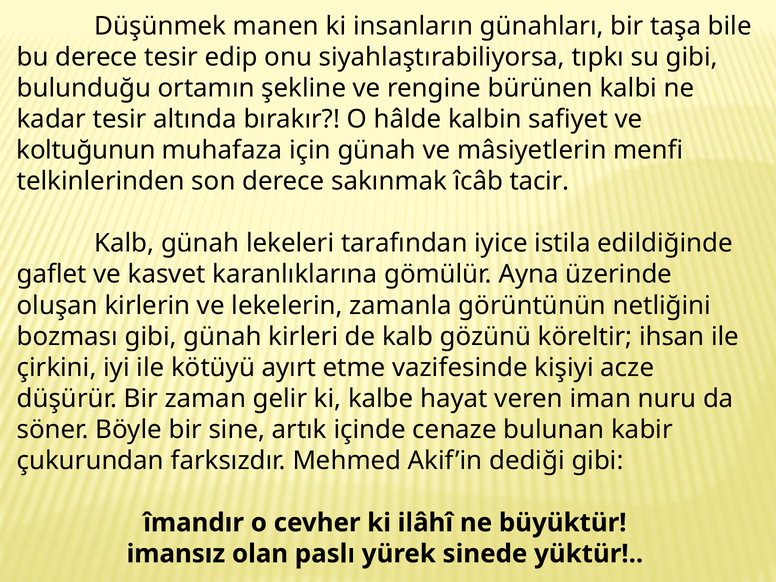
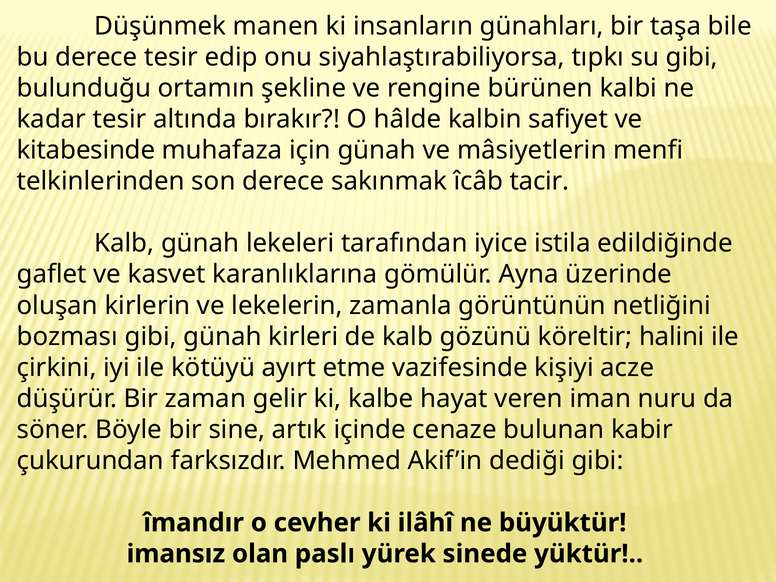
koltuğunun: koltuğunun -> kitabesinde (86, 150)
ihsan: ihsan -> halini (672, 337)
